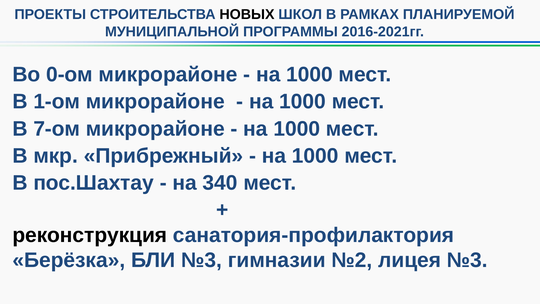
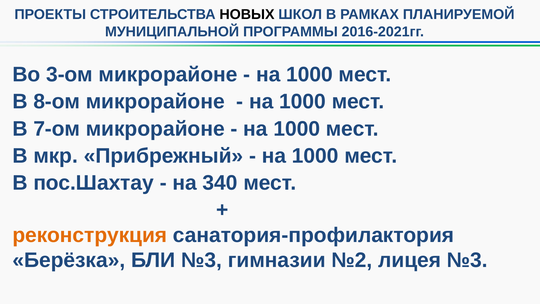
0-ом: 0-ом -> 3-ом (69, 75)
1-ом: 1-ом -> 8-ом (57, 102)
реконструкция colour: black -> orange (90, 235)
